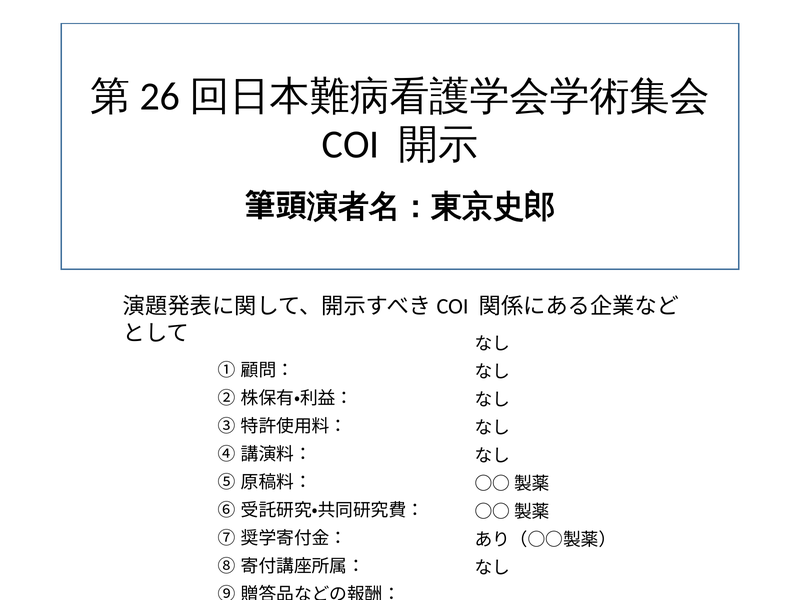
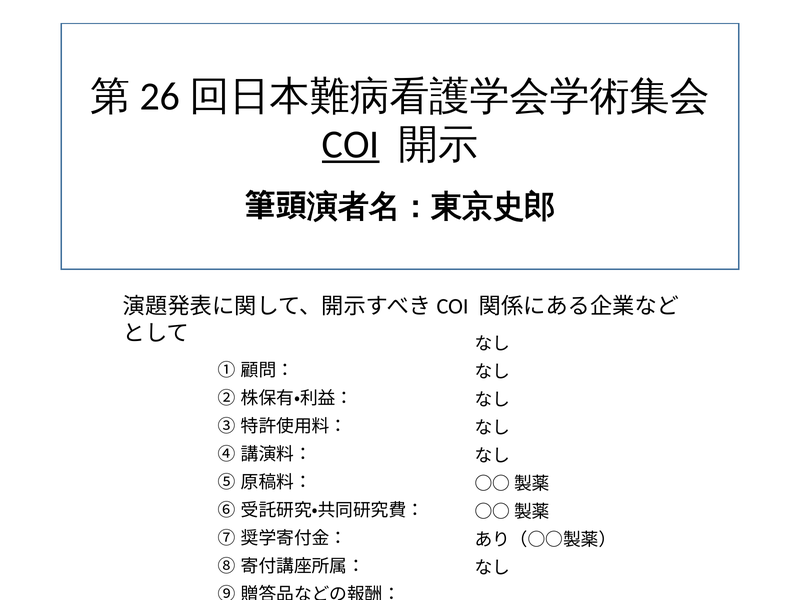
COI underline: none -> present (351, 144)
